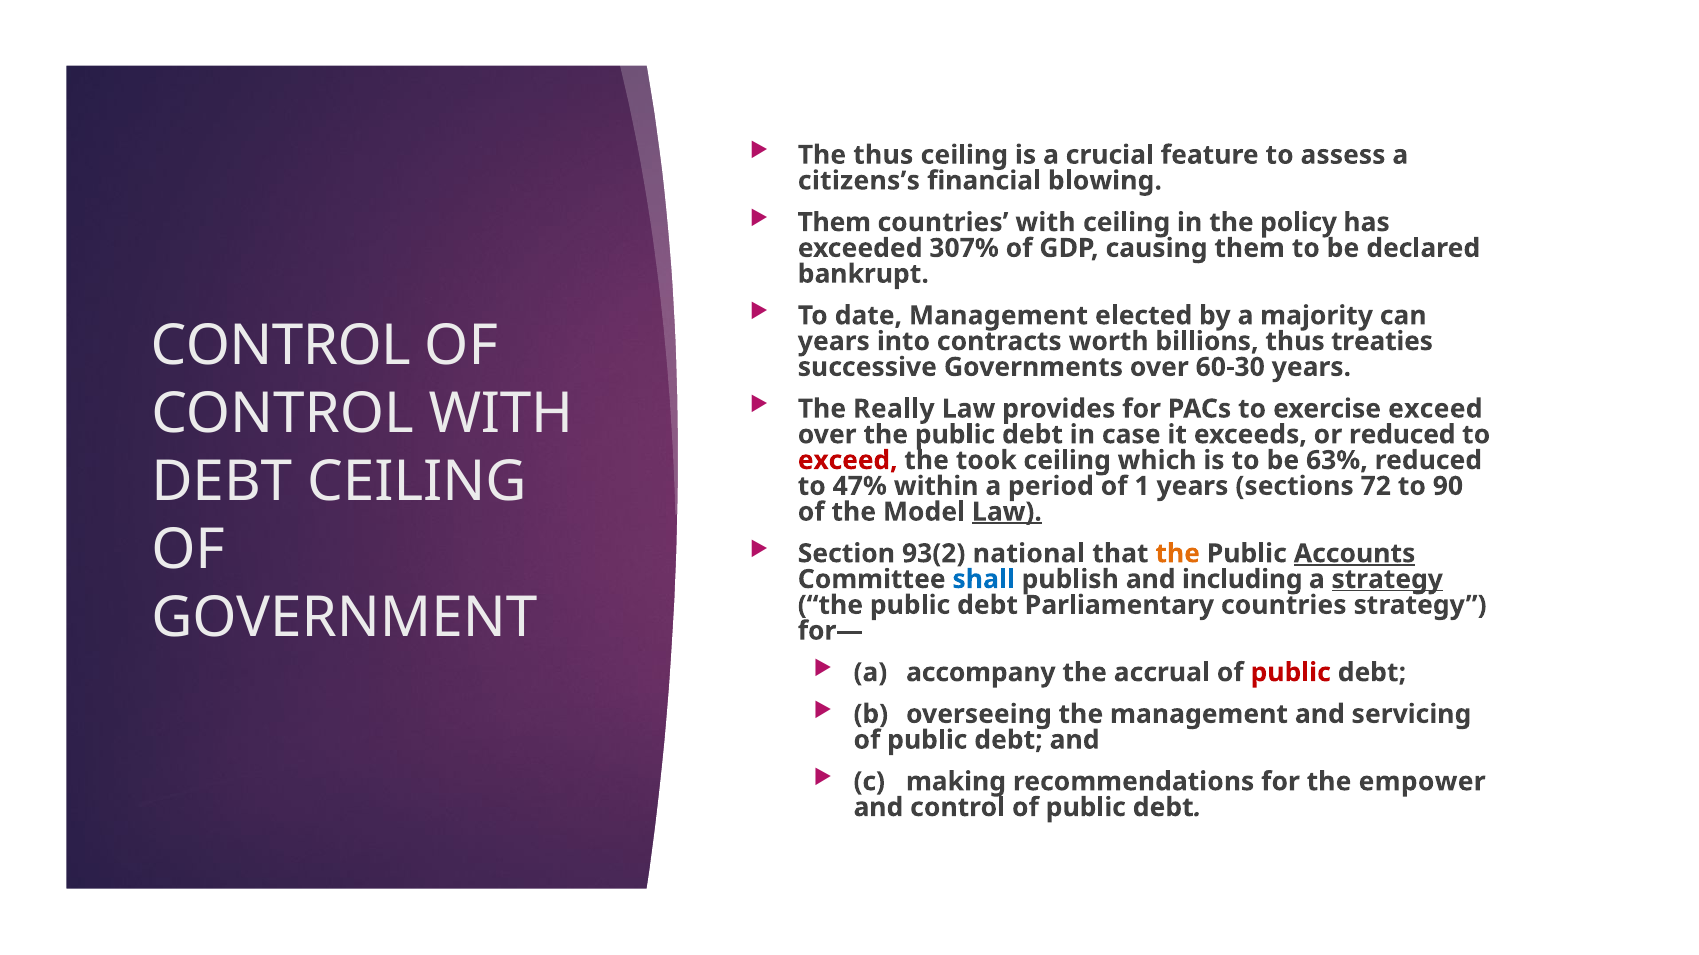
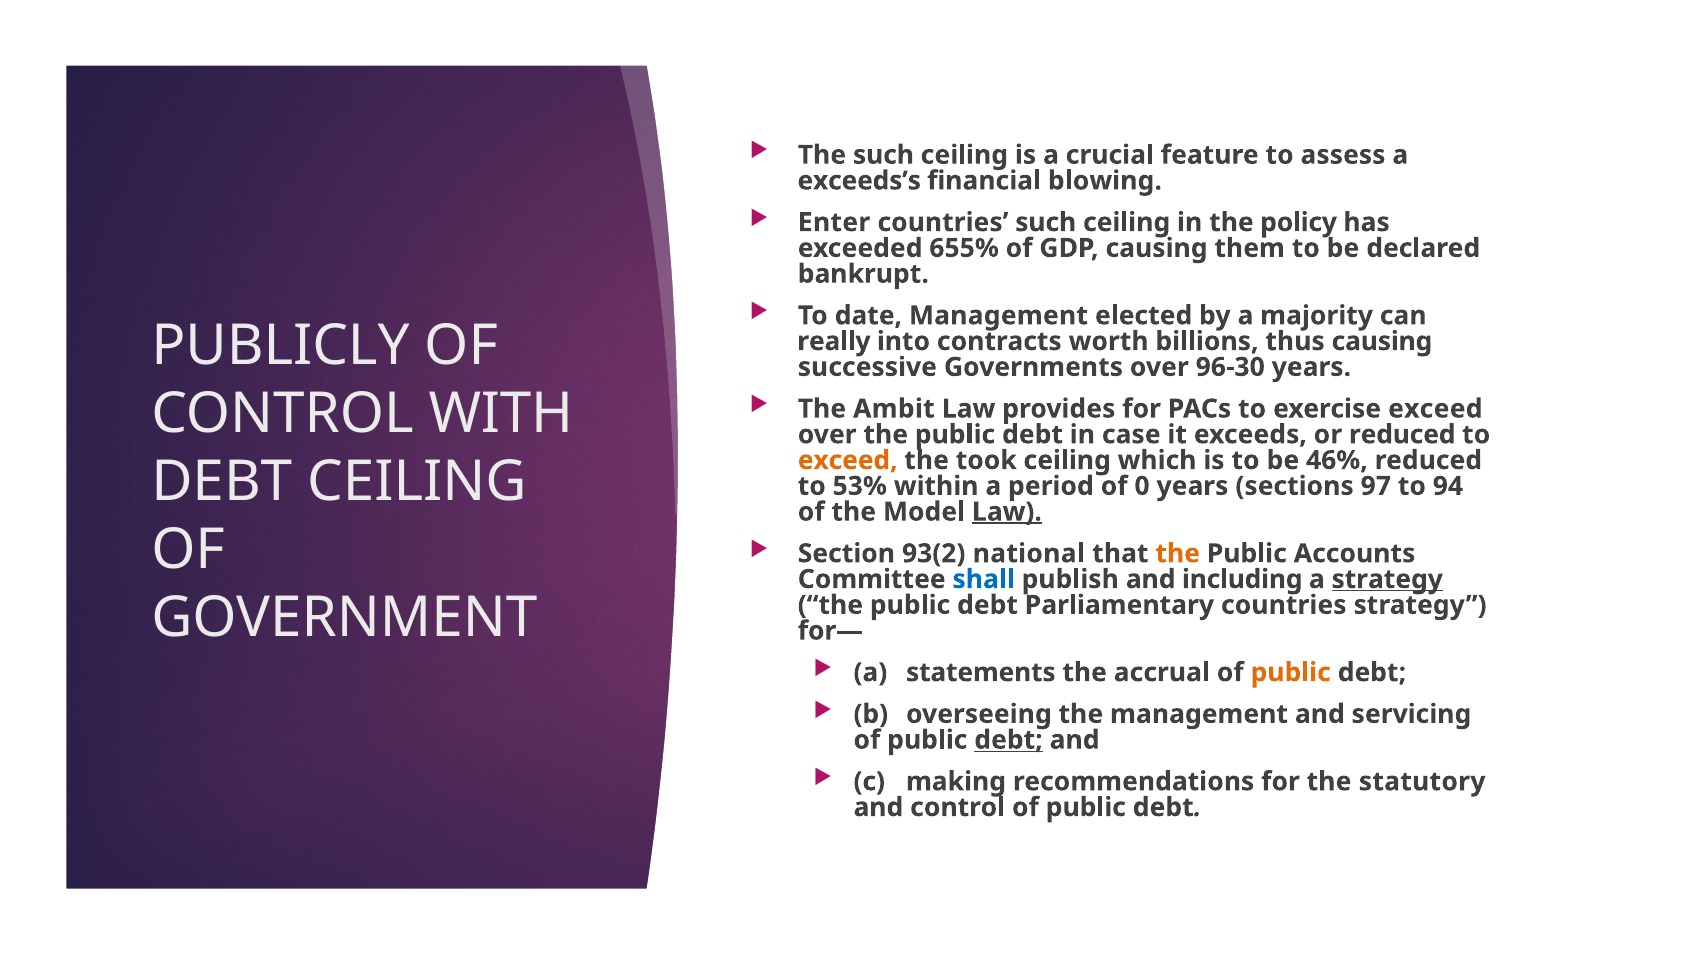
The thus: thus -> such (883, 155)
citizens’s: citizens’s -> exceeds’s (859, 181)
Them: Them -> Enter (834, 223)
countries with: with -> such (1046, 223)
307%: 307% -> 655% (964, 248)
CONTROL: CONTROL -> PUBLICLY (280, 346)
years: years -> really (834, 342)
thus treaties: treaties -> causing (1382, 342)
60-30: 60-30 -> 96-30 (1230, 367)
Really: Really -> Ambit (894, 409)
exceed colour: red -> orange (848, 461)
63%: 63% -> 46% (1337, 461)
47%: 47% -> 53% (860, 486)
1: 1 -> 0 (1142, 486)
72: 72 -> 97 (1376, 486)
90: 90 -> 94 (1448, 486)
Accounts underline: present -> none (1355, 554)
accompany: accompany -> statements (981, 673)
public colour: red -> orange (1291, 673)
debt underline: none -> present (1008, 740)
empower: empower -> statutory (1422, 782)
